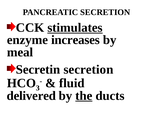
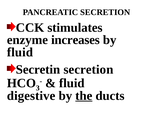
stimulates underline: present -> none (75, 28)
meal: meal -> fluid (20, 52)
delivered: delivered -> digestive (31, 95)
